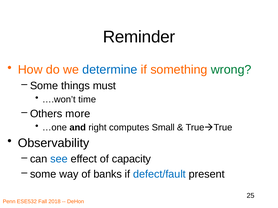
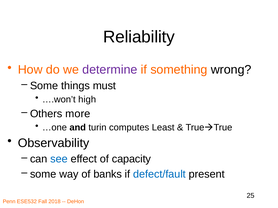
Reminder: Reminder -> Reliability (139, 37)
determine colour: blue -> purple (110, 70)
wrong colour: green -> black (231, 70)
time: time -> high (87, 100)
right: right -> turin (97, 128)
Small: Small -> Least (163, 128)
